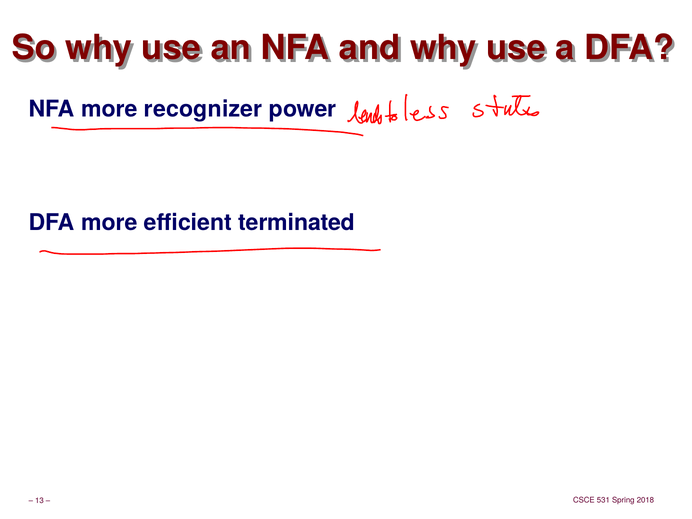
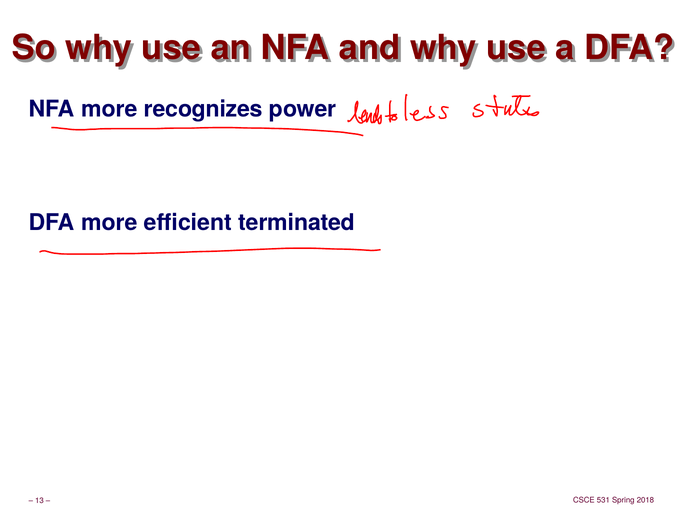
recognizer: recognizer -> recognizes (203, 109)
